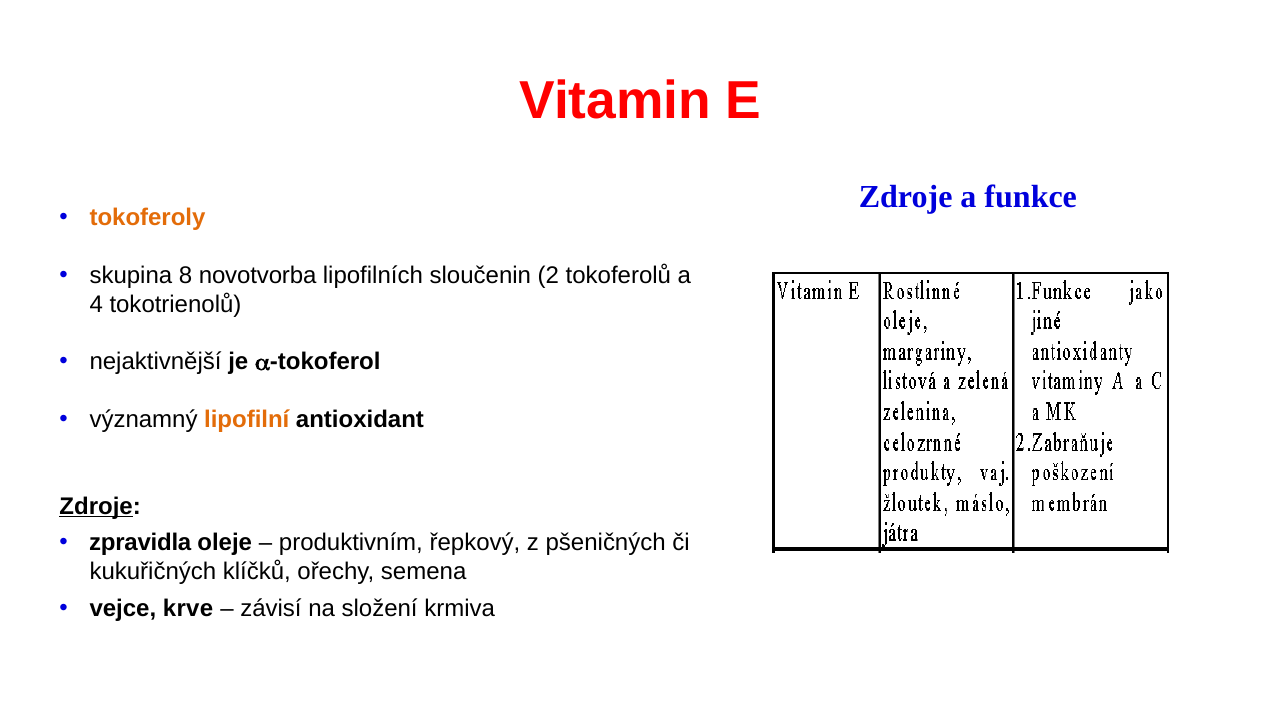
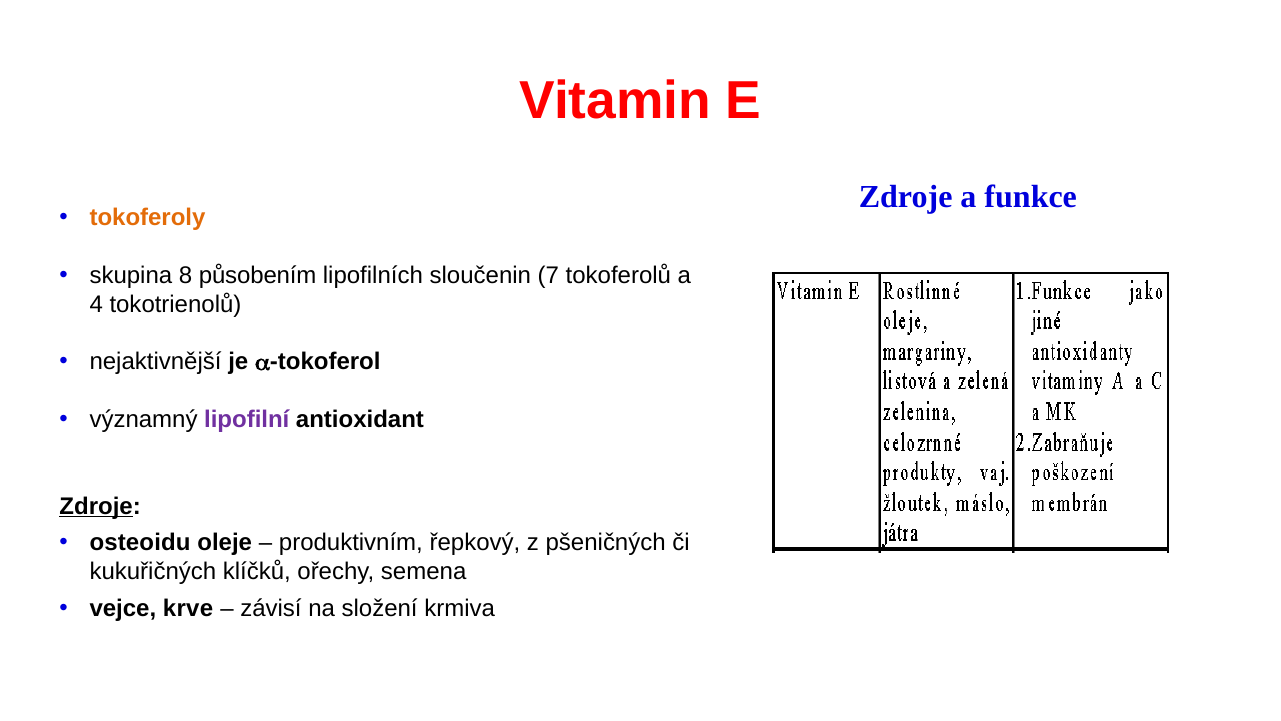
novotvorba: novotvorba -> působením (258, 275)
2: 2 -> 7 (548, 275)
lipofilní colour: orange -> purple (247, 419)
zpravidla: zpravidla -> osteoidu (140, 543)
